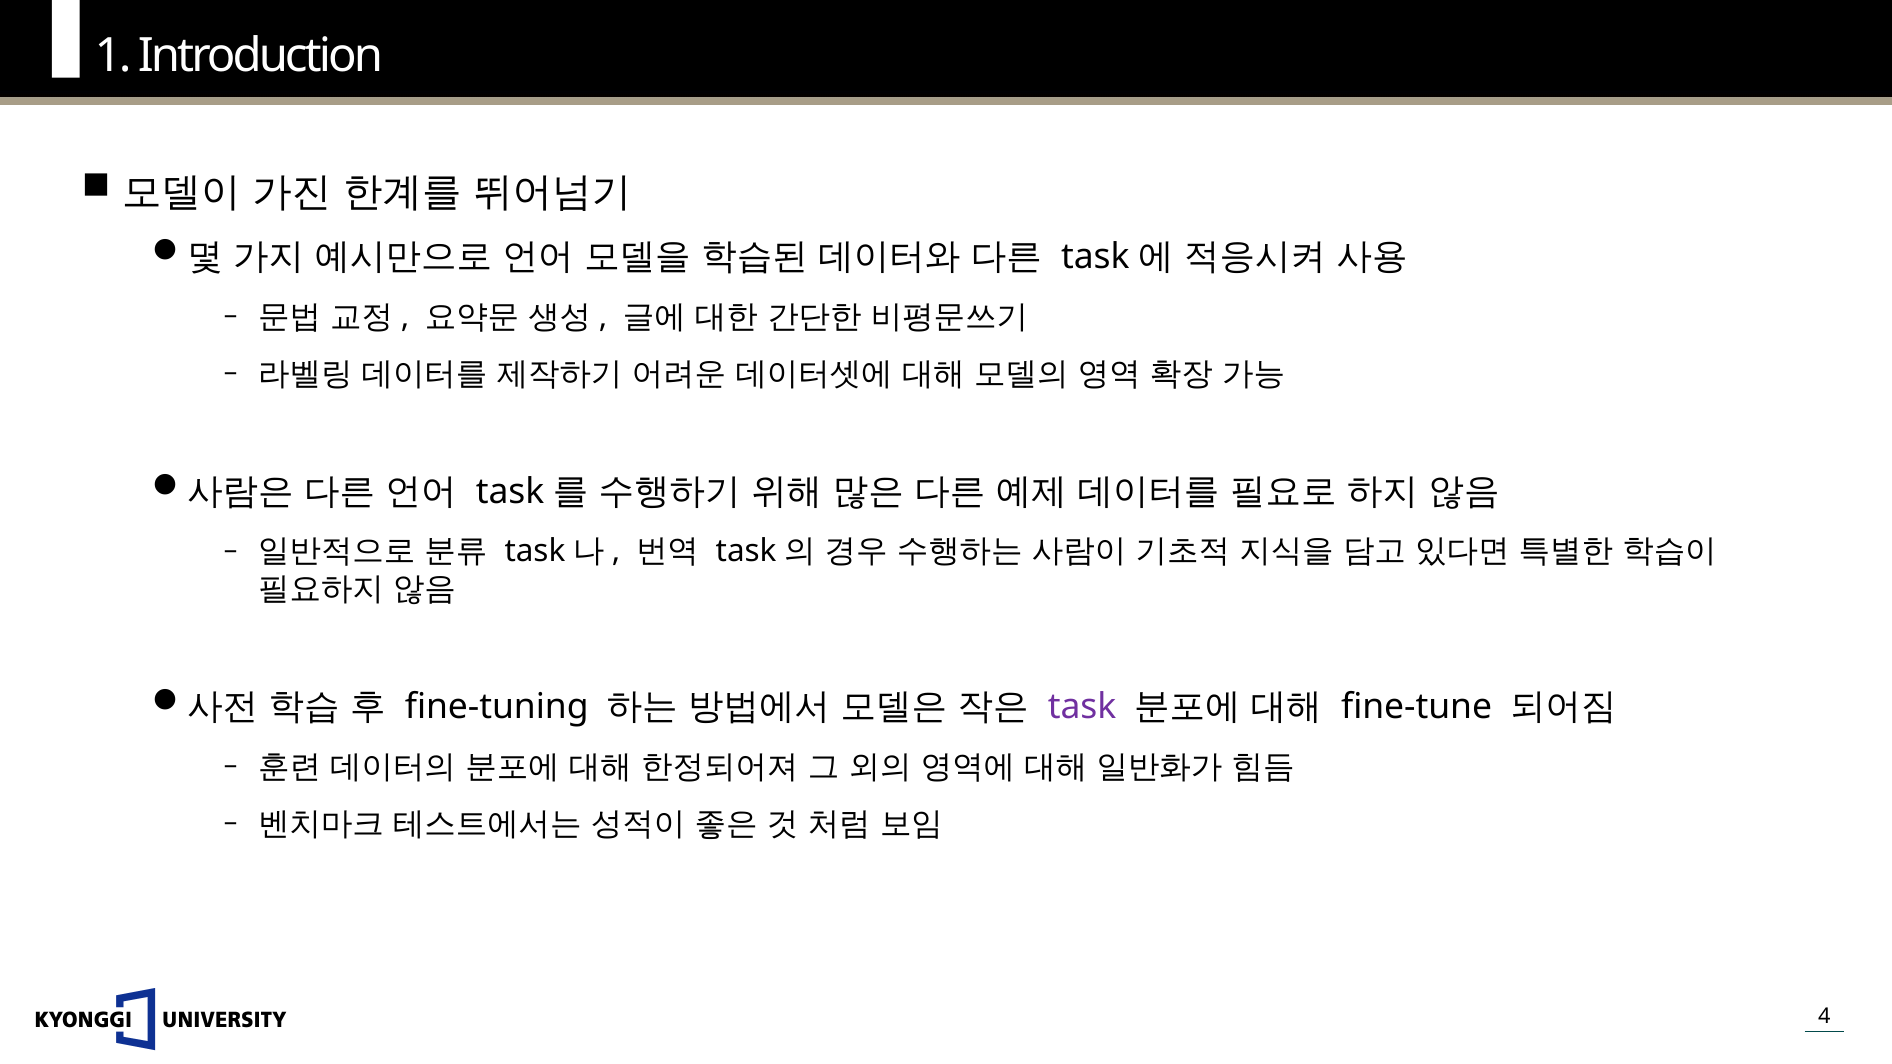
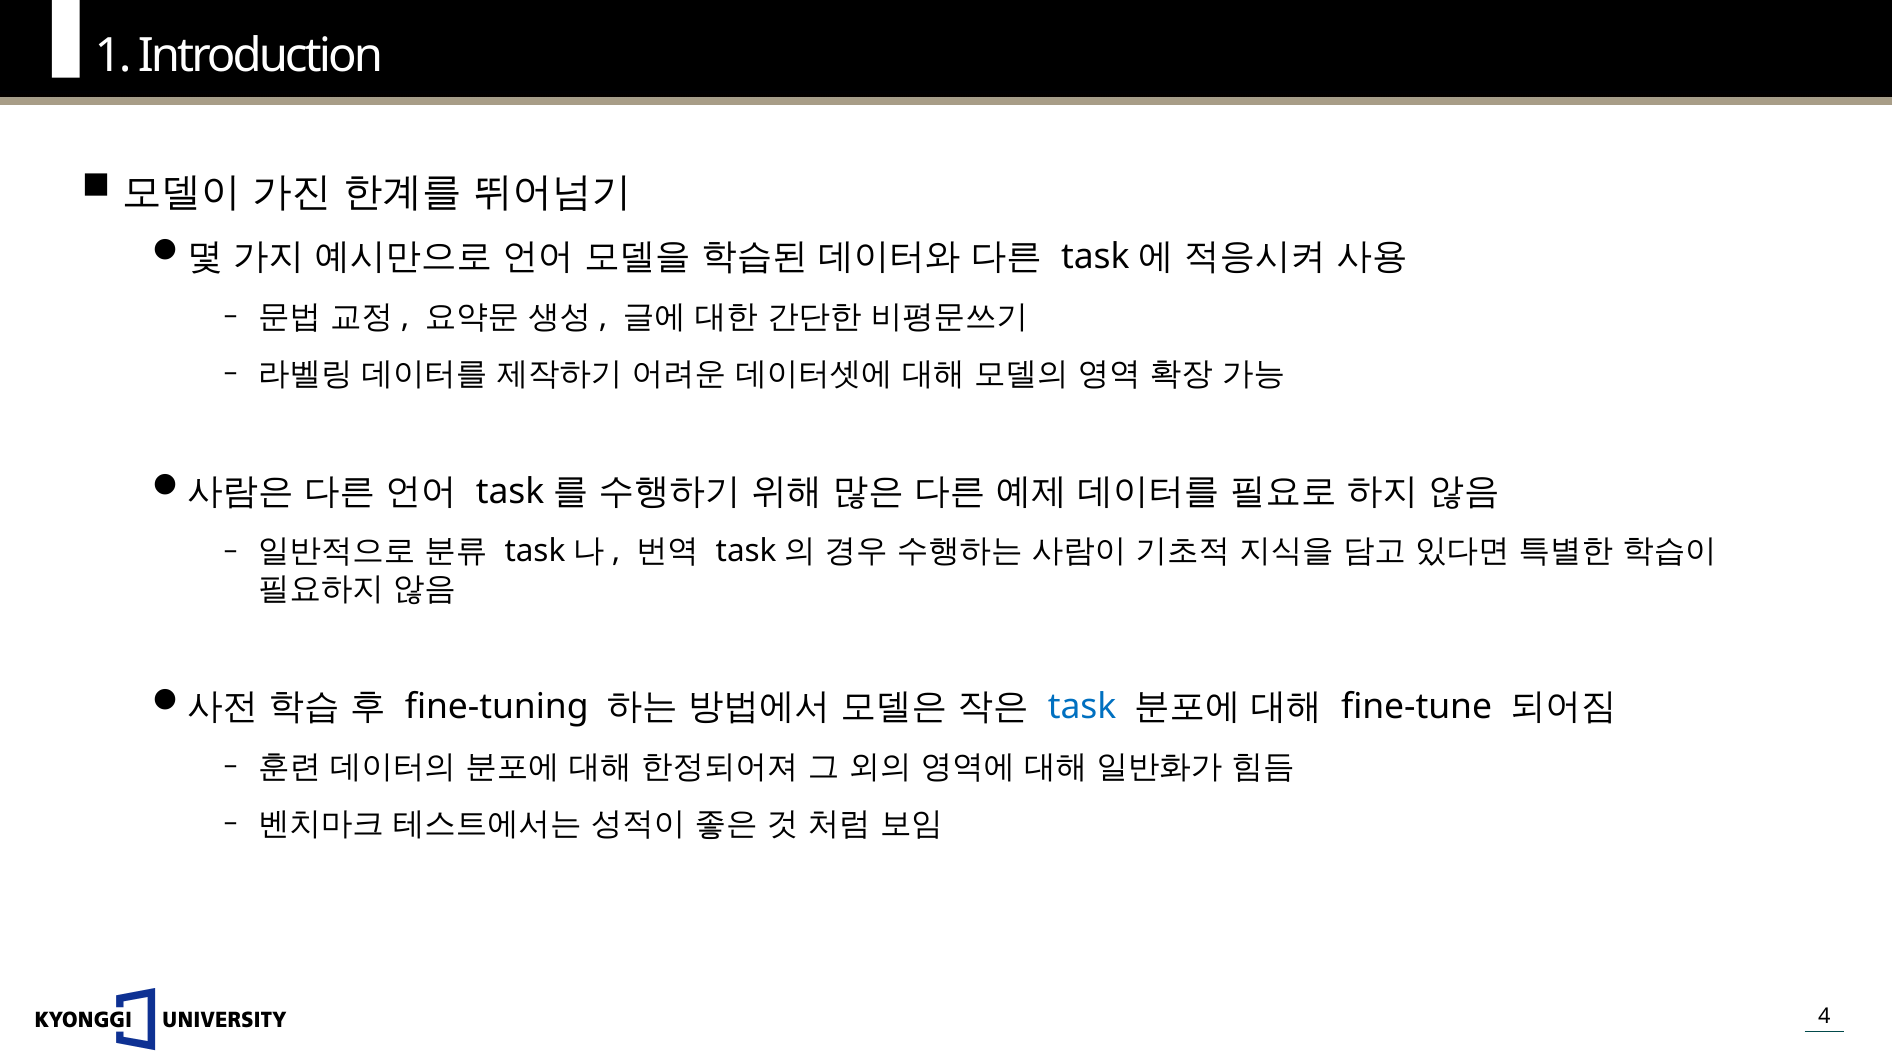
task colour: purple -> blue (1082, 707)
